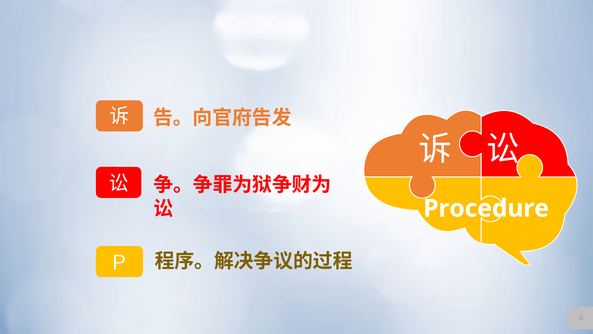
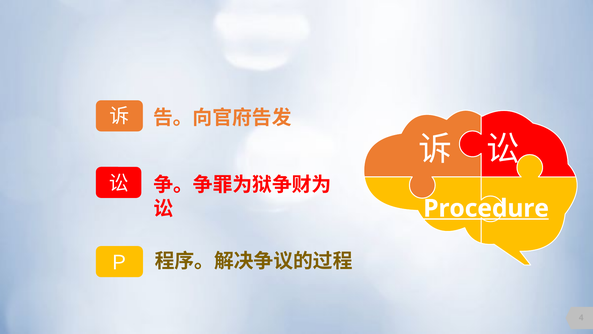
Procedure underline: none -> present (486, 208)
